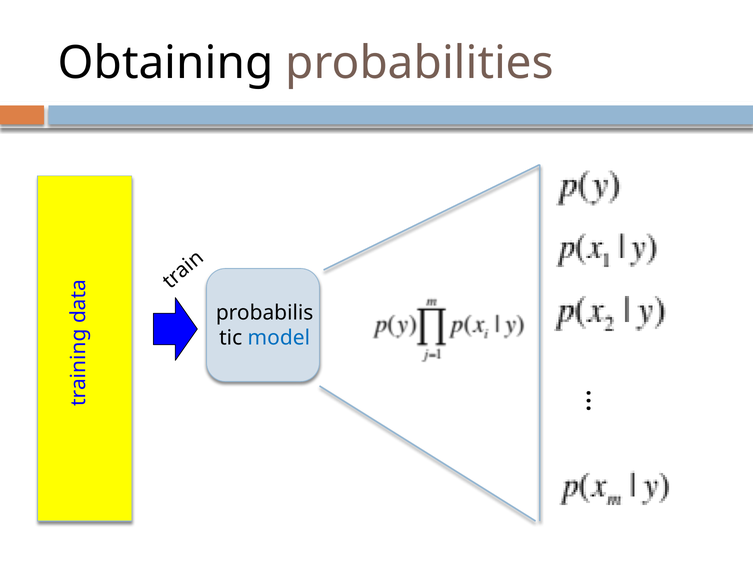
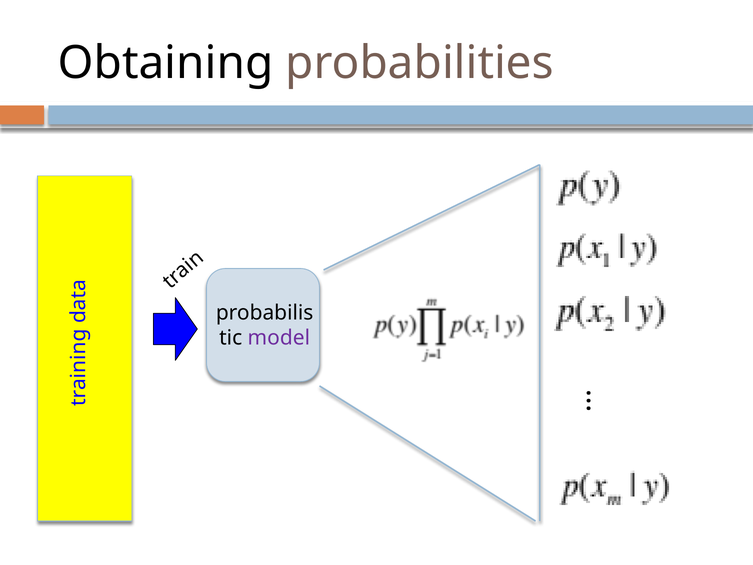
model colour: blue -> purple (279, 338)
